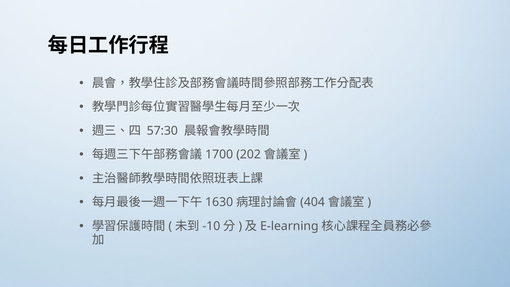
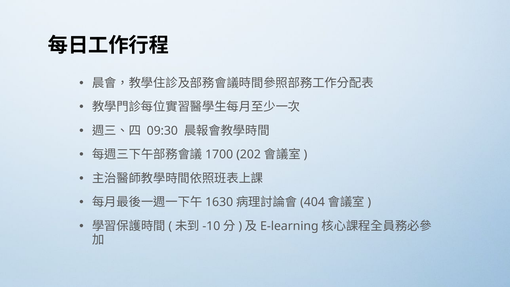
57:30: 57:30 -> 09:30 (162, 131)
